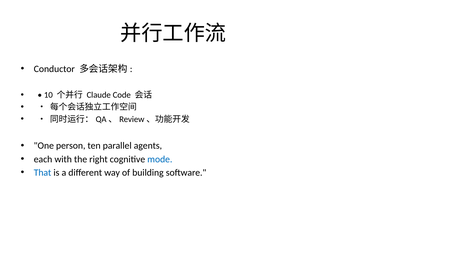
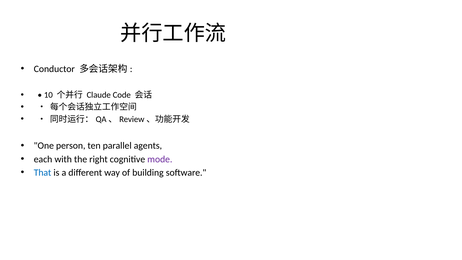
mode colour: blue -> purple (160, 159)
